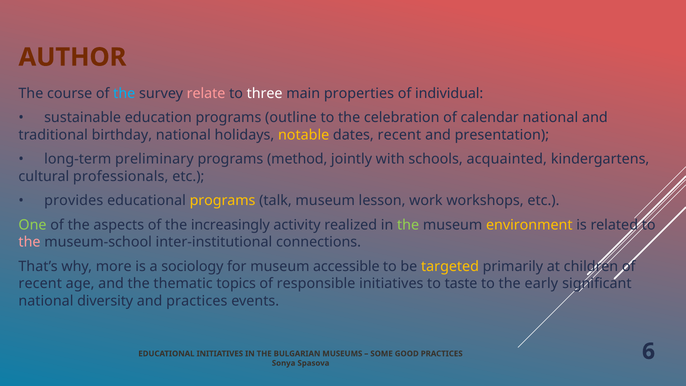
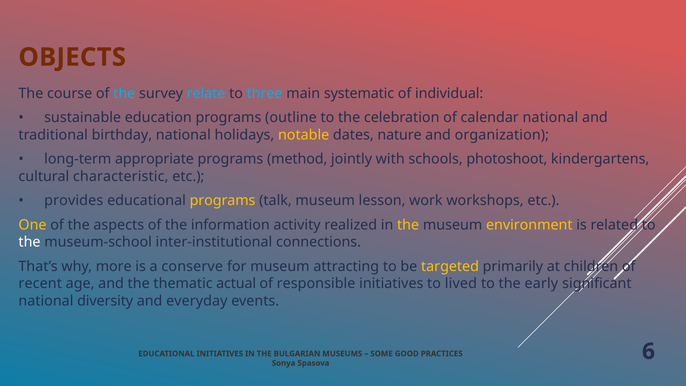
AUTHOR: AUTHOR -> OBJECTS (72, 57)
relate colour: pink -> light blue (206, 93)
three colour: white -> light blue (265, 93)
properties: properties -> systematic (359, 93)
dates recent: recent -> nature (400, 135)
presentation: presentation -> organization (502, 135)
preliminary: preliminary -> appropriate (154, 159)
acquainted: acquainted -> photoshoot (507, 159)
professionals: professionals -> characteristic (121, 176)
One colour: light green -> yellow (33, 225)
increasingly: increasingly -> information (230, 225)
the colour: light green -> yellow (408, 225)
the colour: pink -> white (30, 242)
sociology: sociology -> conserve (192, 266)
accessible: accessible -> attracting (346, 266)
topics: topics -> actual (236, 284)
taste: taste -> lived (461, 284)
and practices: practices -> everyday (197, 301)
